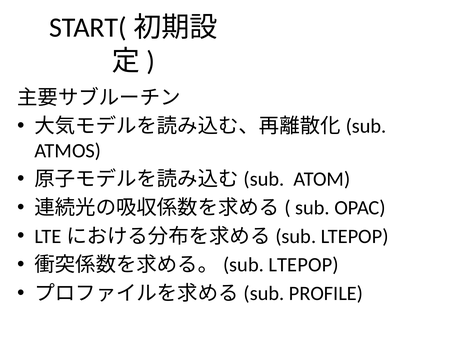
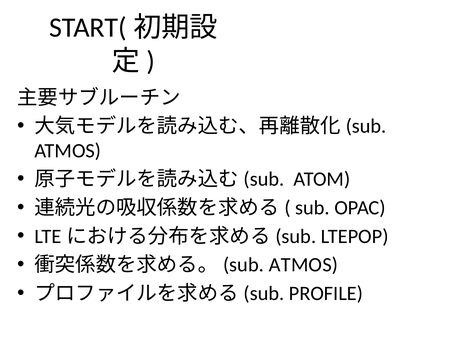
LTEPOP: LTEPOP -> ATMOS (303, 265)
